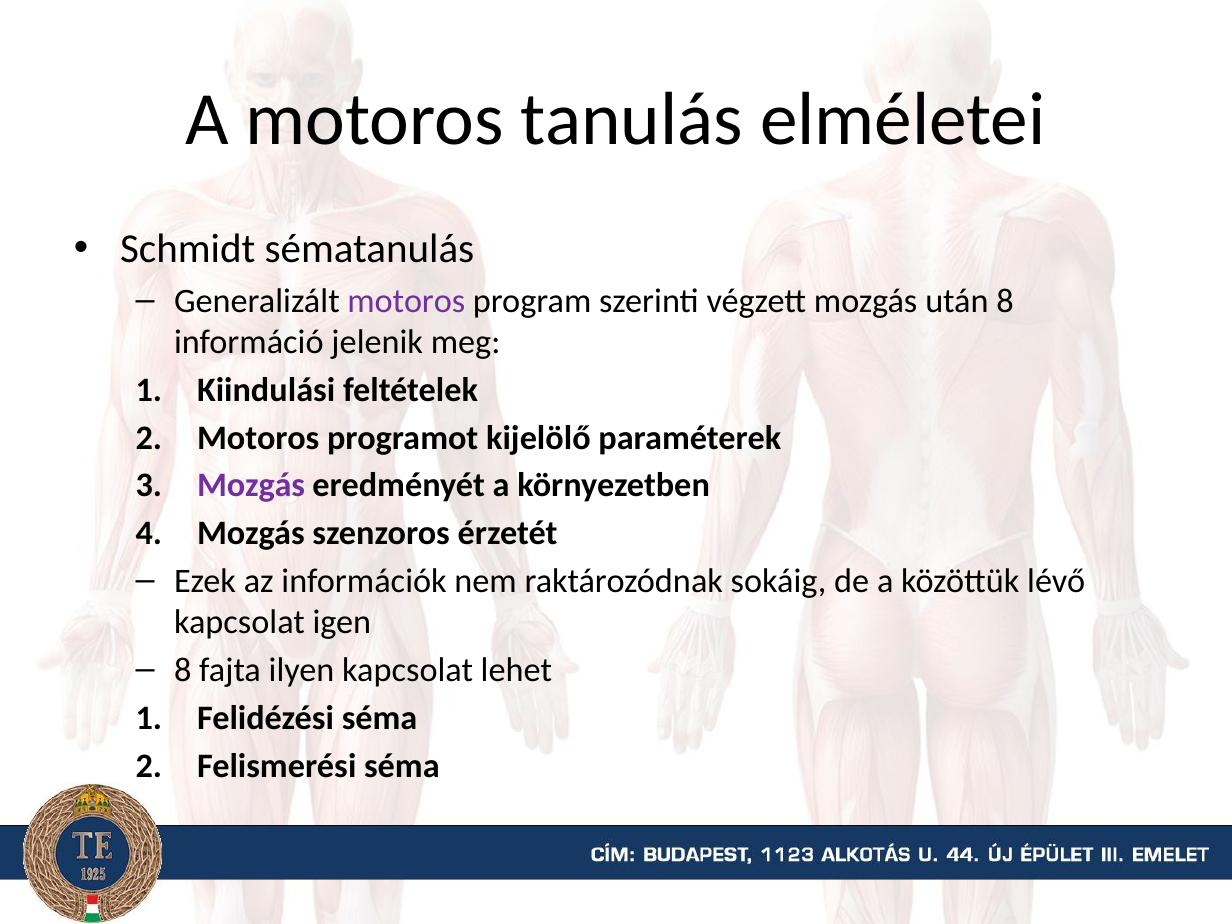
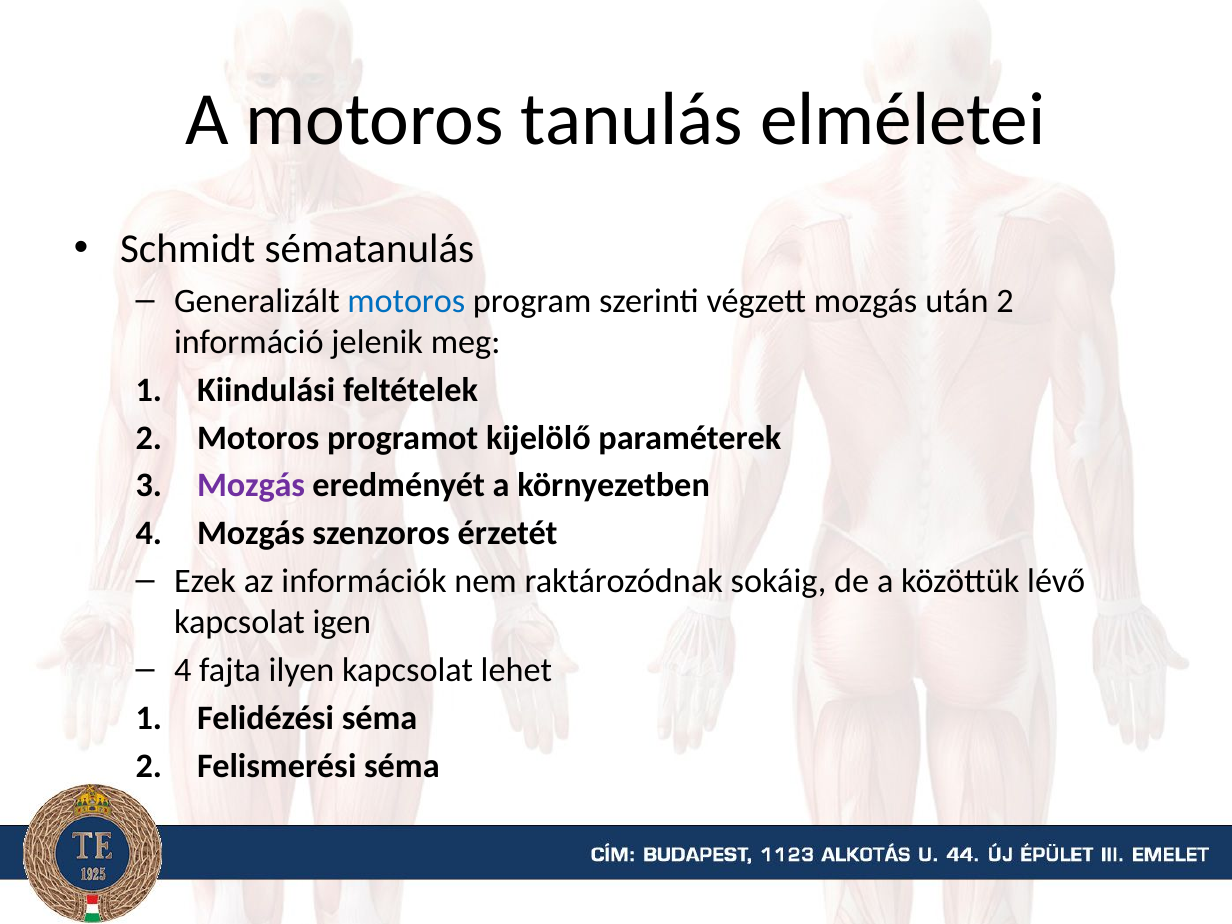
motoros colour: purple -> blue (406, 301)
után 8: 8 -> 2 (1005, 301)
8: 8 -> 4 (183, 671)
